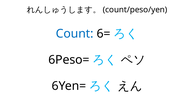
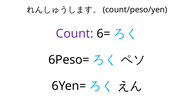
Count colour: blue -> purple (75, 34)
